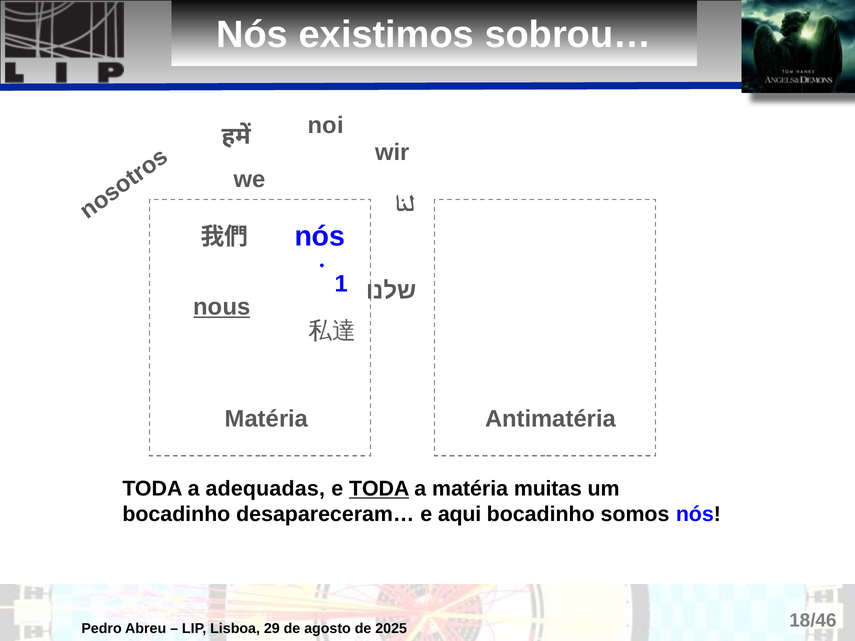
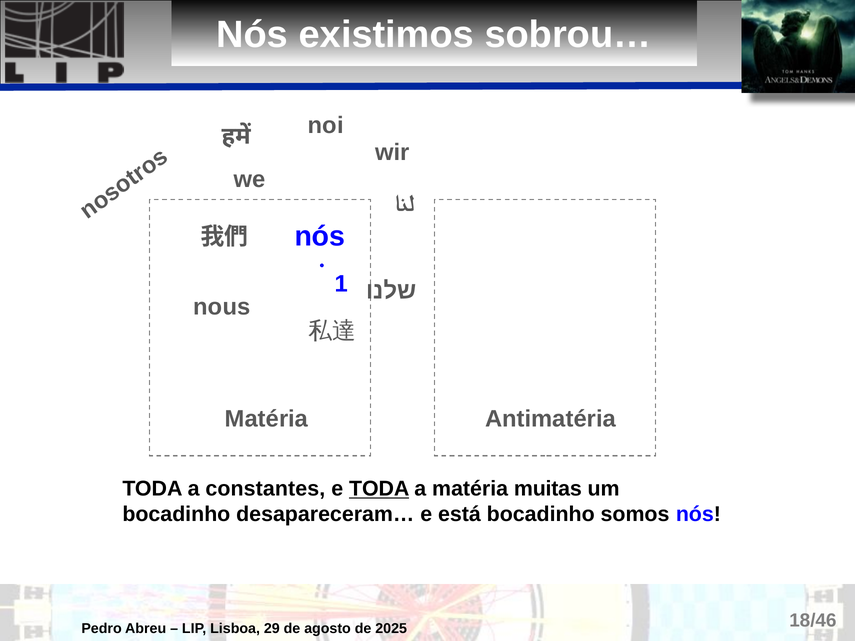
nous underline: present -> none (222, 307)
adequadas: adequadas -> constantes (265, 489)
aqui: aqui -> está (459, 515)
